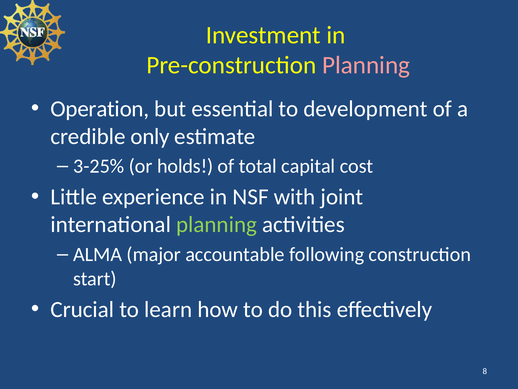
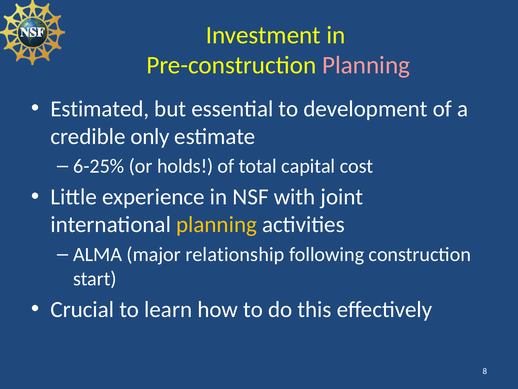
Operation: Operation -> Estimated (100, 109)
3-25%: 3-25% -> 6-25% (99, 166)
planning colour: light green -> yellow (217, 224)
accountable: accountable -> relationship (235, 254)
